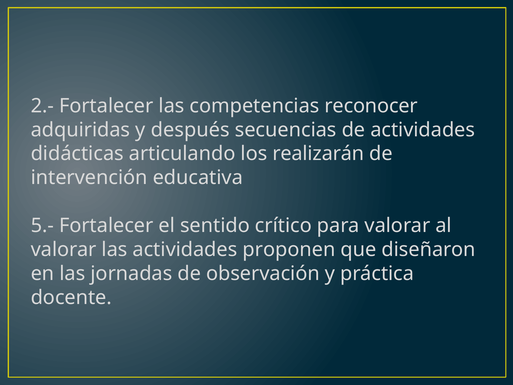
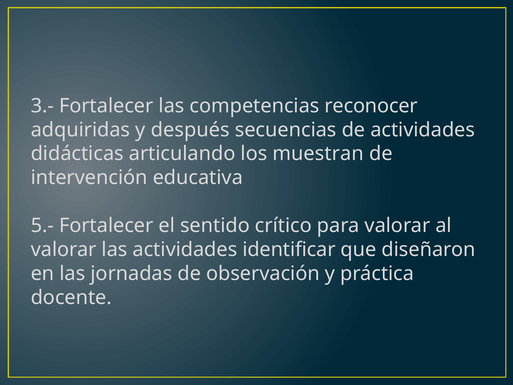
2.-: 2.- -> 3.- (42, 106)
realizarán: realizarán -> muestran (318, 154)
proponen: proponen -> identificar (289, 249)
